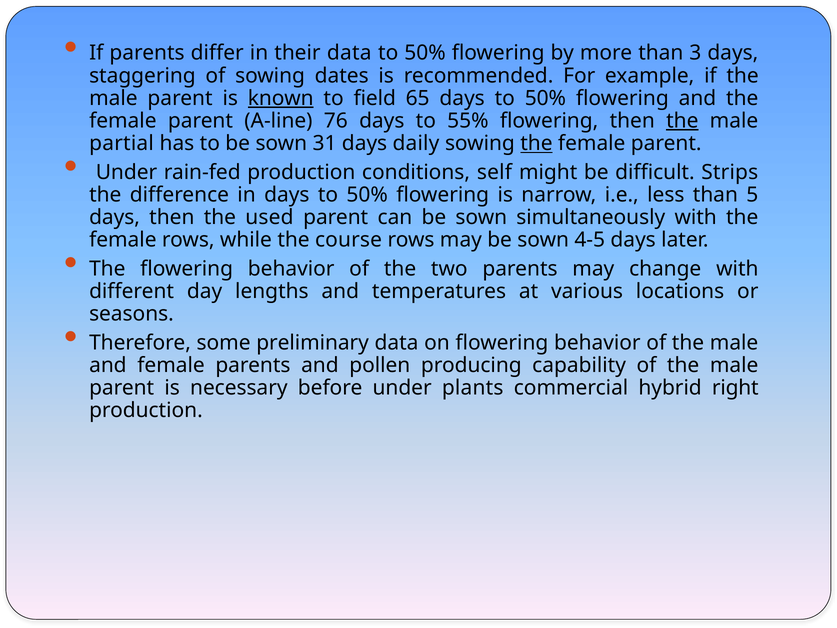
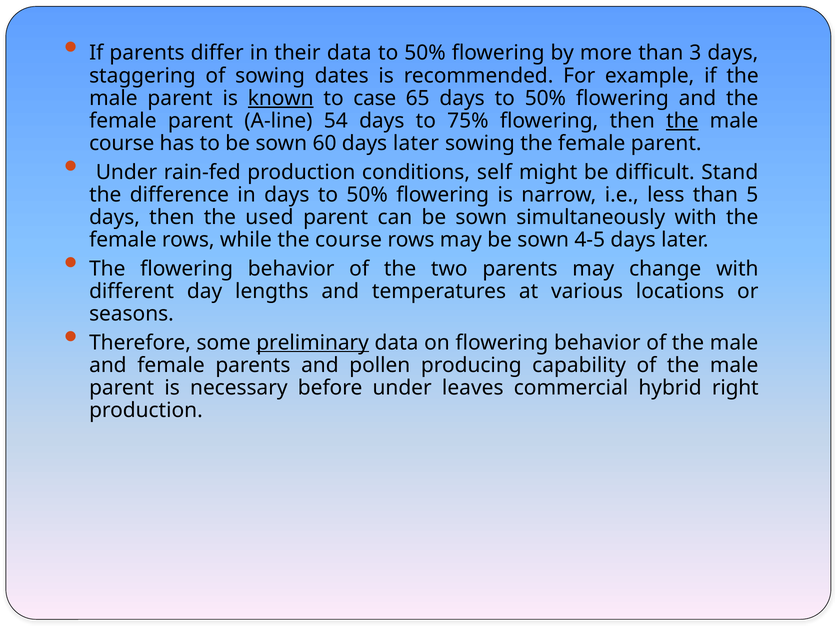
field: field -> case (375, 98)
76: 76 -> 54 (336, 121)
55%: 55% -> 75% (468, 121)
partial: partial -> course (122, 143)
31: 31 -> 60 (325, 143)
daily: daily -> later (416, 143)
the underline: present -> none (536, 143)
Strips: Strips -> Stand (730, 172)
preliminary underline: none -> present (313, 342)
plants: plants -> leaves (473, 388)
